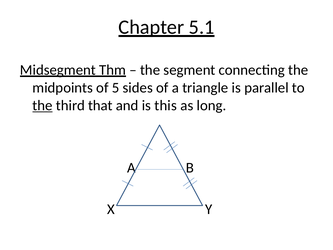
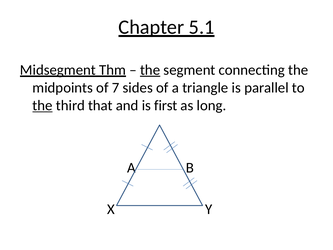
the underline: none -> present (150, 70)
5: 5 -> 7 (116, 88)
this: this -> first (166, 105)
